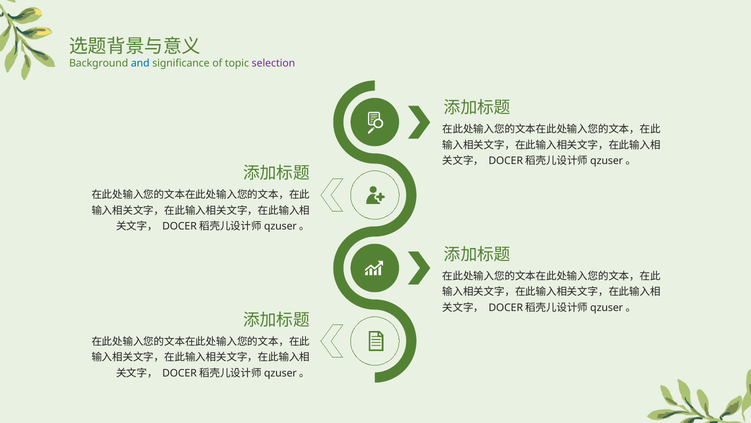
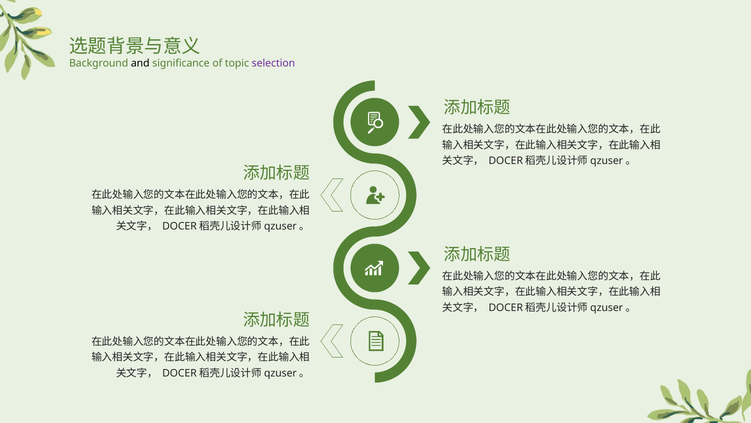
and colour: blue -> black (140, 63)
